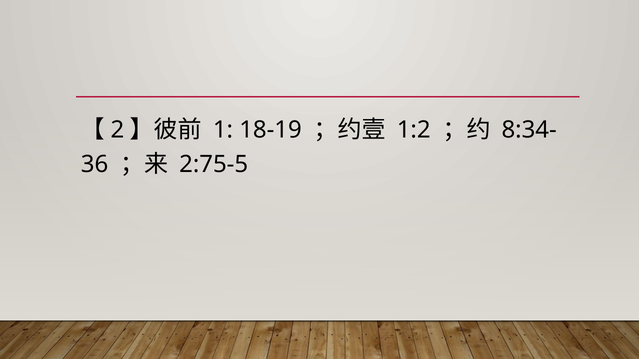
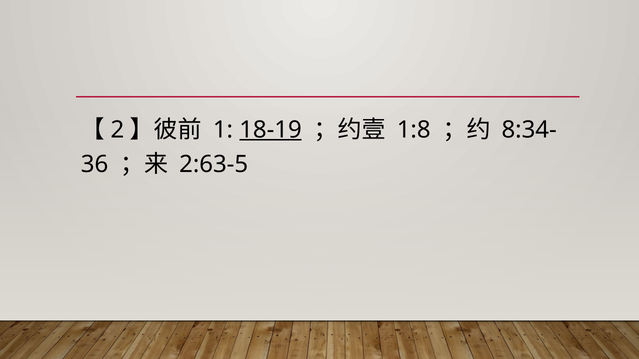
18-19 underline: none -> present (271, 130)
1:2: 1:2 -> 1:8 (414, 130)
2:75-5: 2:75-5 -> 2:63-5 (214, 164)
